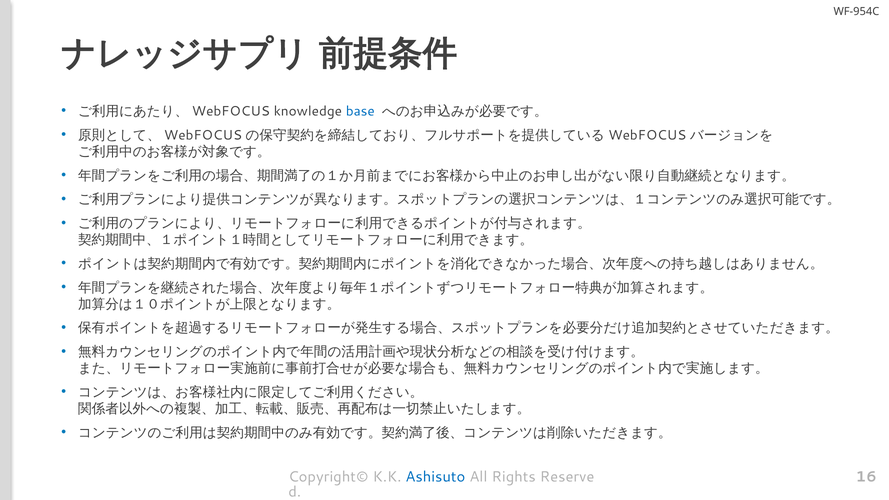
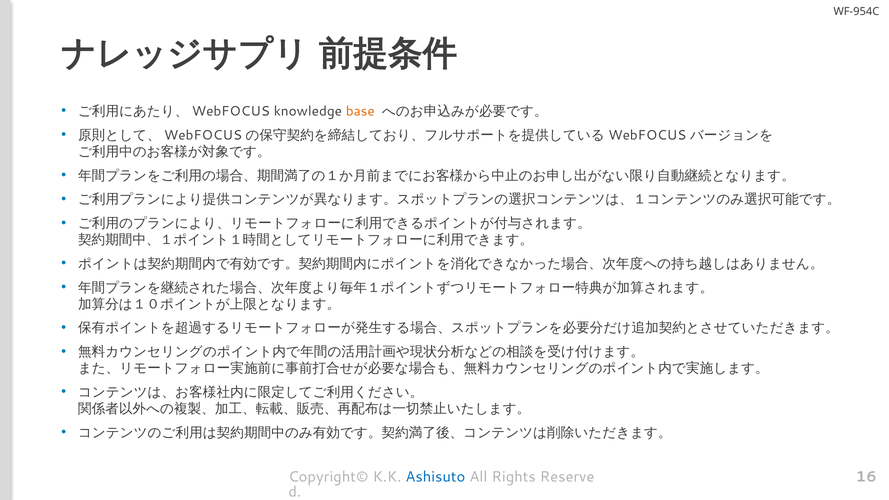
base colour: blue -> orange (360, 111)
